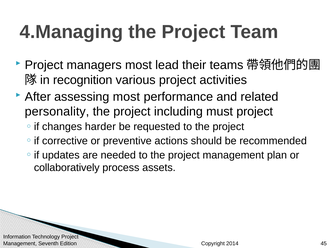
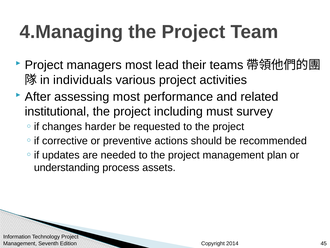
recognition: recognition -> individuals (83, 80)
personality: personality -> institutional (57, 111)
must project: project -> survey (255, 111)
collaboratively: collaboratively -> understanding (67, 167)
